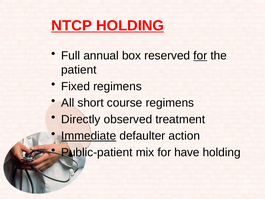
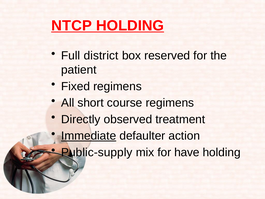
annual: annual -> district (101, 56)
for underline: present -> none (200, 56)
Public-patient: Public-patient -> Public-supply (97, 152)
